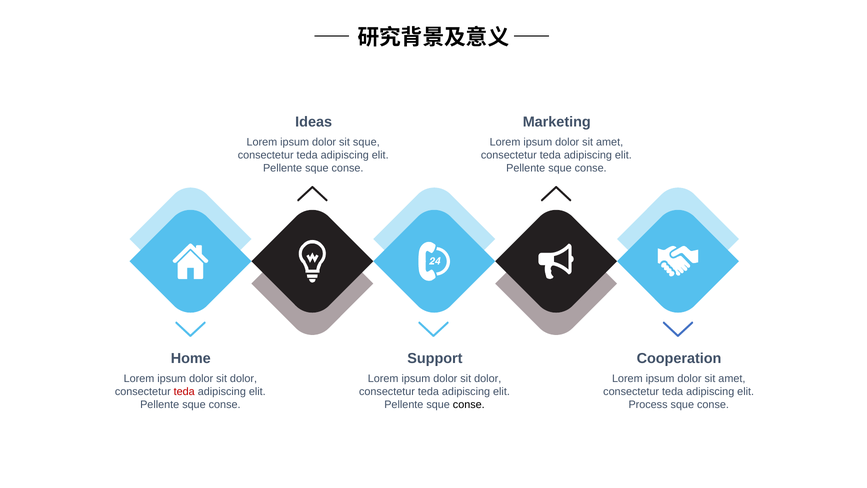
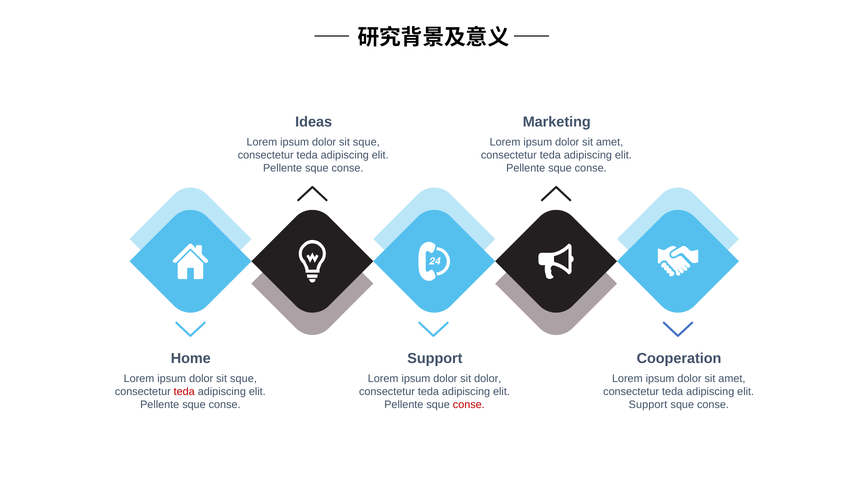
dolor: dolor -> sque (243, 379)
conse colour: black -> red (469, 405)
Process: Process -> Support (648, 405)
